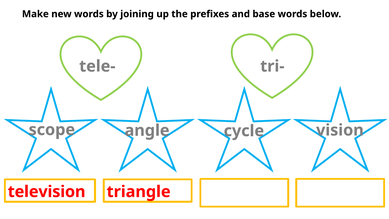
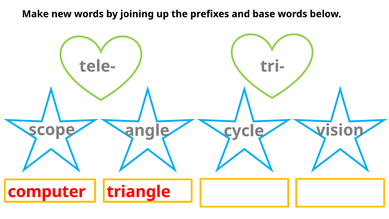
television: television -> computer (47, 192)
